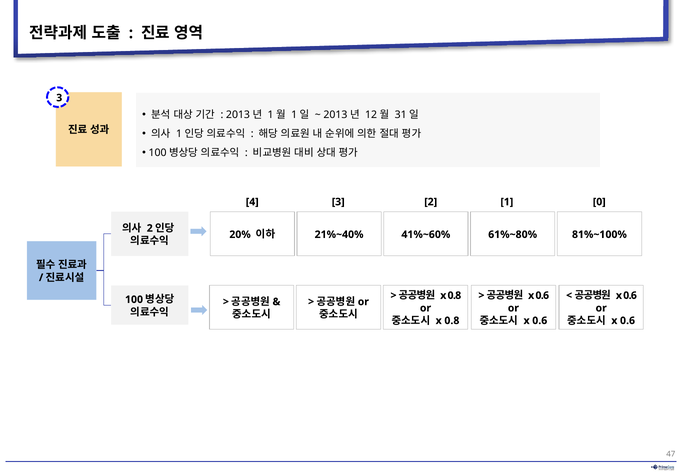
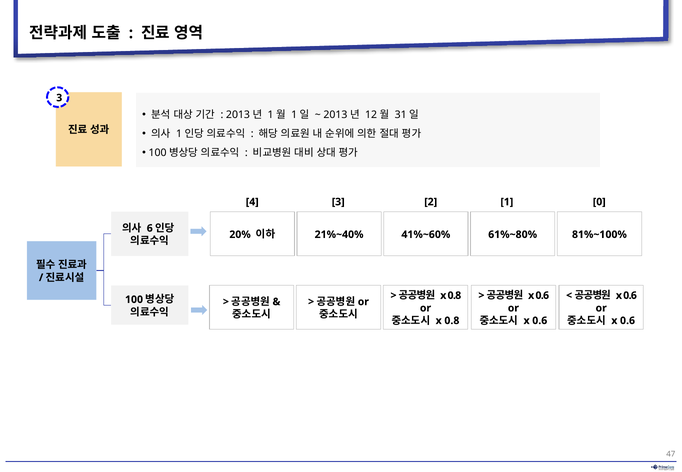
2: 2 -> 6 (150, 228)
